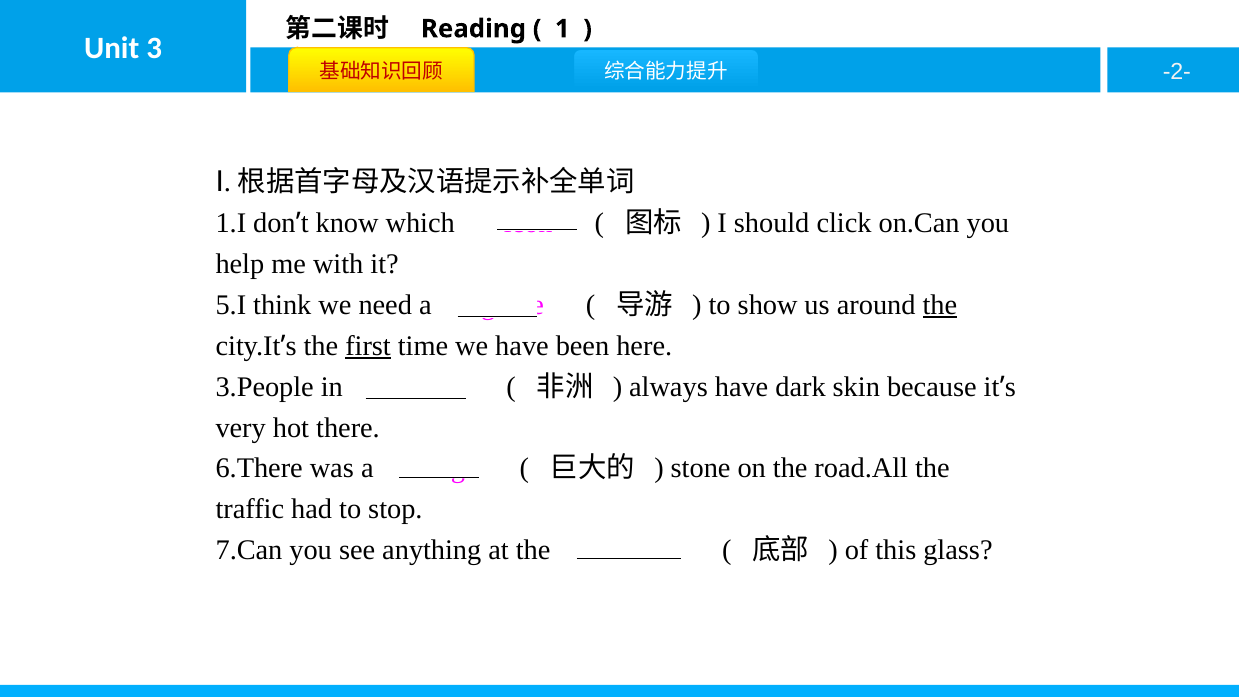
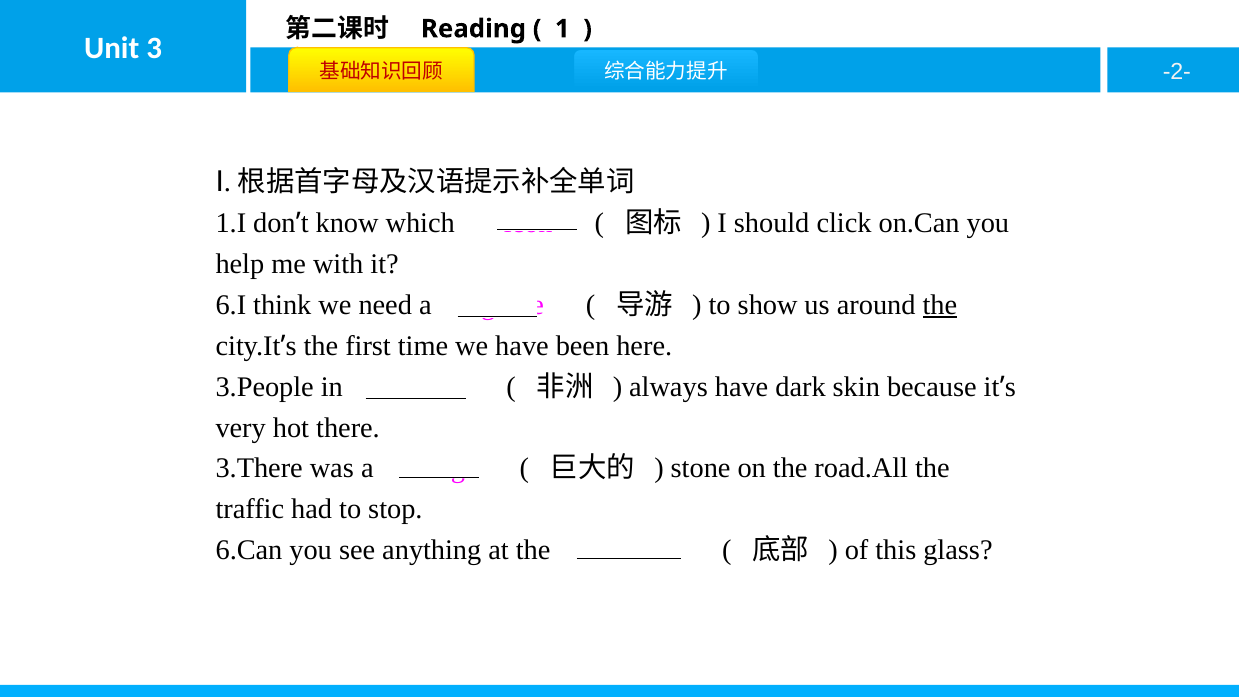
5.I: 5.I -> 6.I (231, 305)
first underline: present -> none (368, 346)
6.There: 6.There -> 3.There (259, 469)
7.Can: 7.Can -> 6.Can (249, 550)
